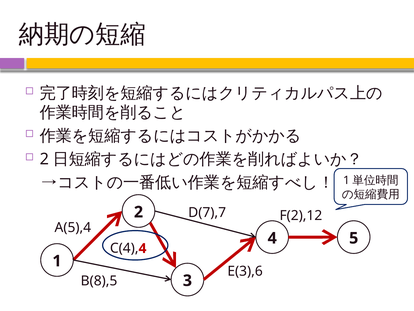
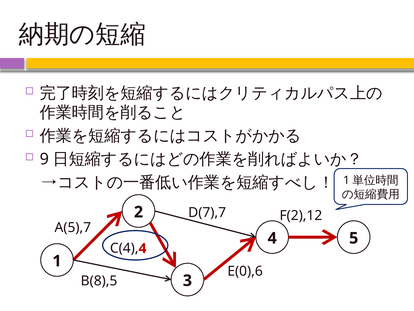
2: 2 -> 9 (44, 159)
A(5),4: A(5),4 -> A(5),7 (73, 227)
E(3),6: E(3),6 -> E(0),6 (245, 271)
